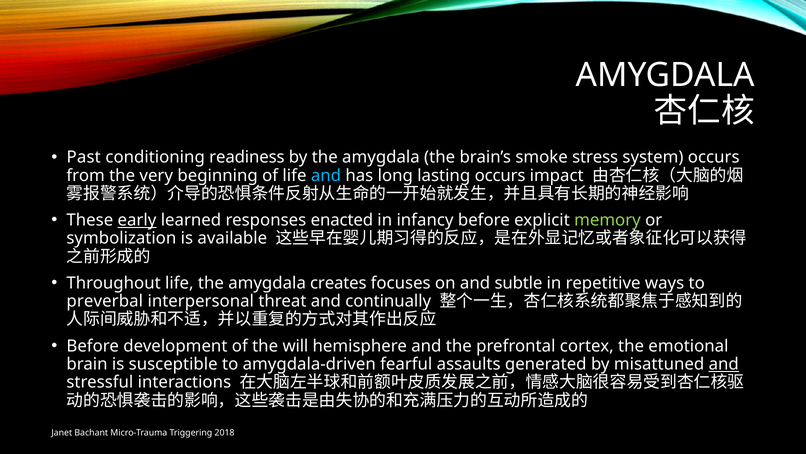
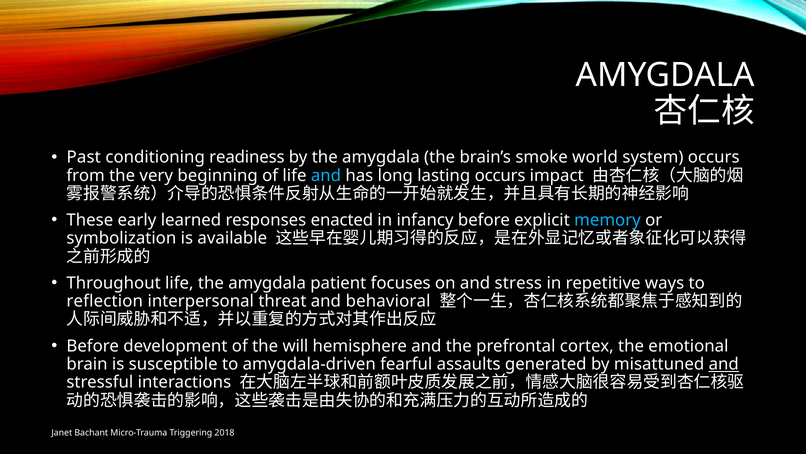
stress: stress -> world (595, 157)
early underline: present -> none (137, 220)
memory colour: light green -> light blue (607, 220)
creates: creates -> patient (338, 283)
subtle: subtle -> stress (518, 283)
preverbal: preverbal -> reflection (105, 301)
continually: continually -> behavioral (388, 301)
